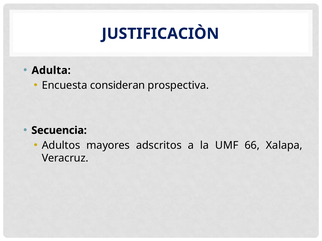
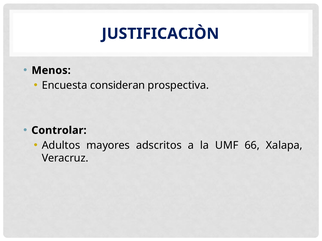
Adulta: Adulta -> Menos (51, 71)
Secuencia: Secuencia -> Controlar (59, 131)
